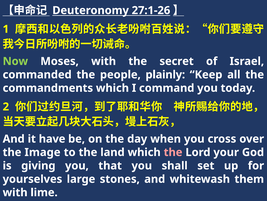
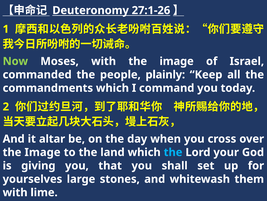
with the secret: secret -> image (177, 61)
have: have -> altar (52, 138)
the colour: pink -> light blue (173, 152)
